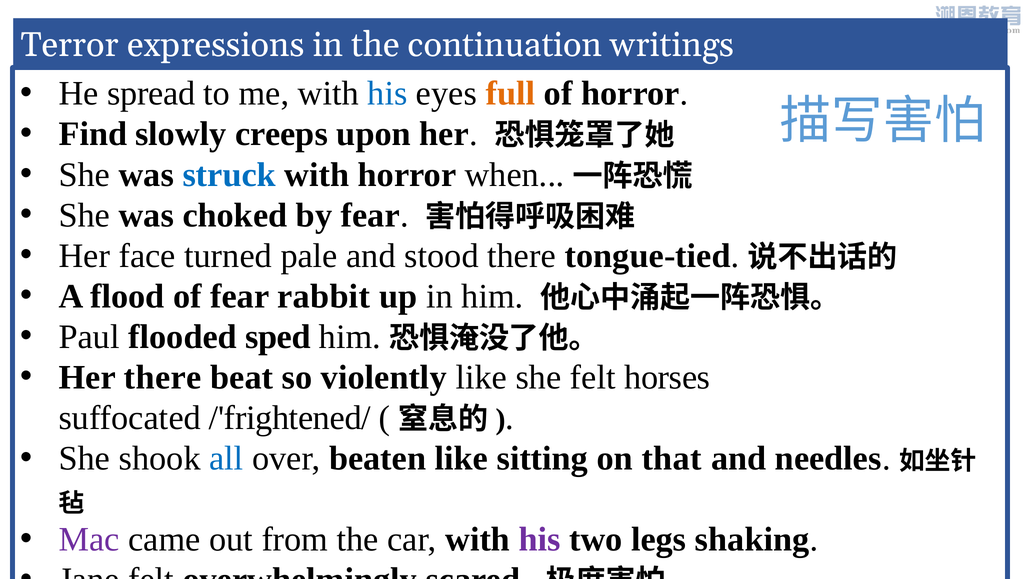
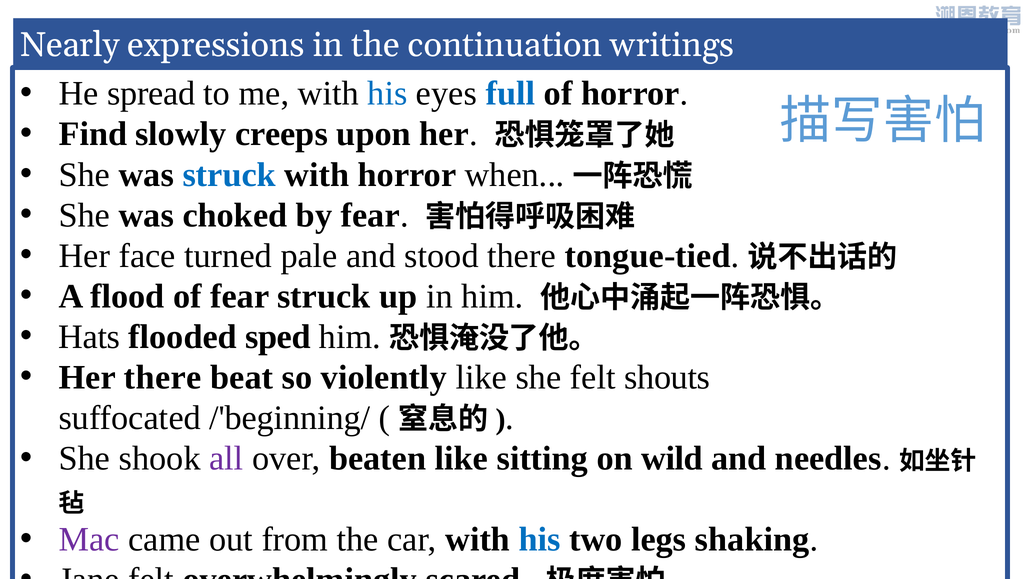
Terror: Terror -> Nearly (70, 45)
full colour: orange -> blue (511, 94)
fear rabbit: rabbit -> struck (324, 296)
Paul: Paul -> Hats (89, 337)
horses: horses -> shouts (667, 377)
/'frightened/: /'frightened/ -> /'beginning/ (290, 418)
all colour: blue -> purple (226, 458)
that: that -> wild (672, 458)
his colour: purple -> blue (540, 539)
